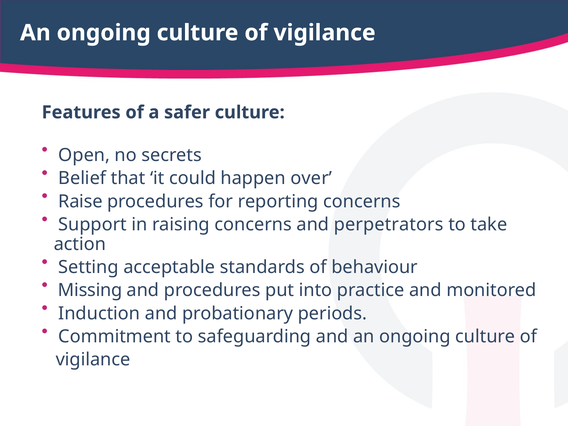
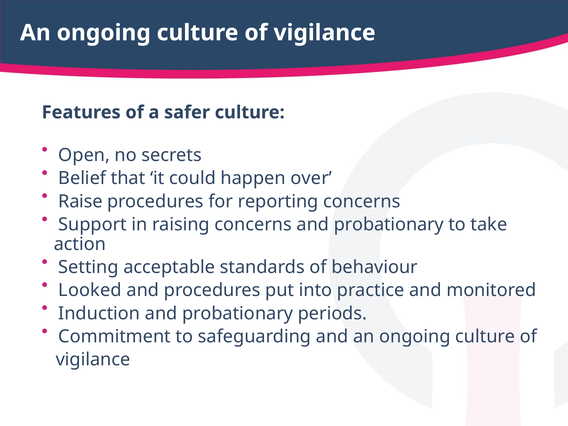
concerns and perpetrators: perpetrators -> probationary (389, 224)
Missing: Missing -> Looked (90, 290)
